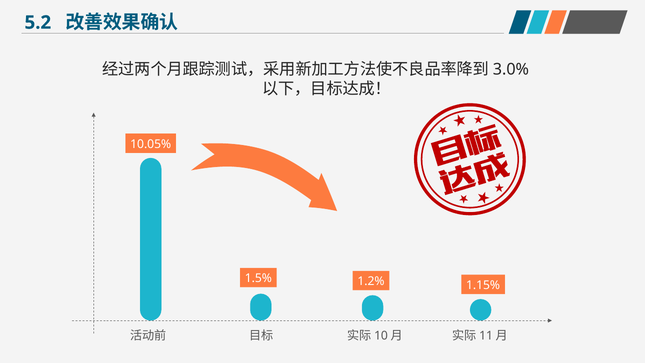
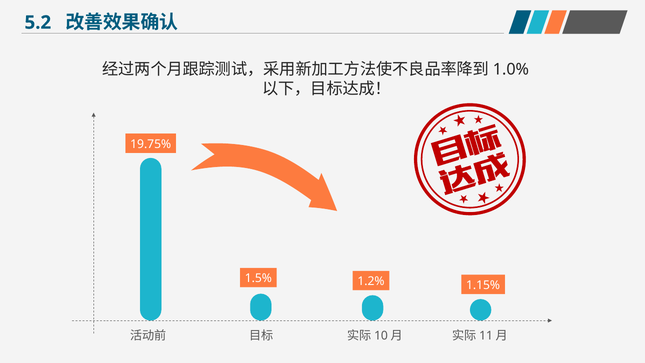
3.0%: 3.0% -> 1.0% (511, 69)
10.05%: 10.05% -> 19.75% (151, 144)
